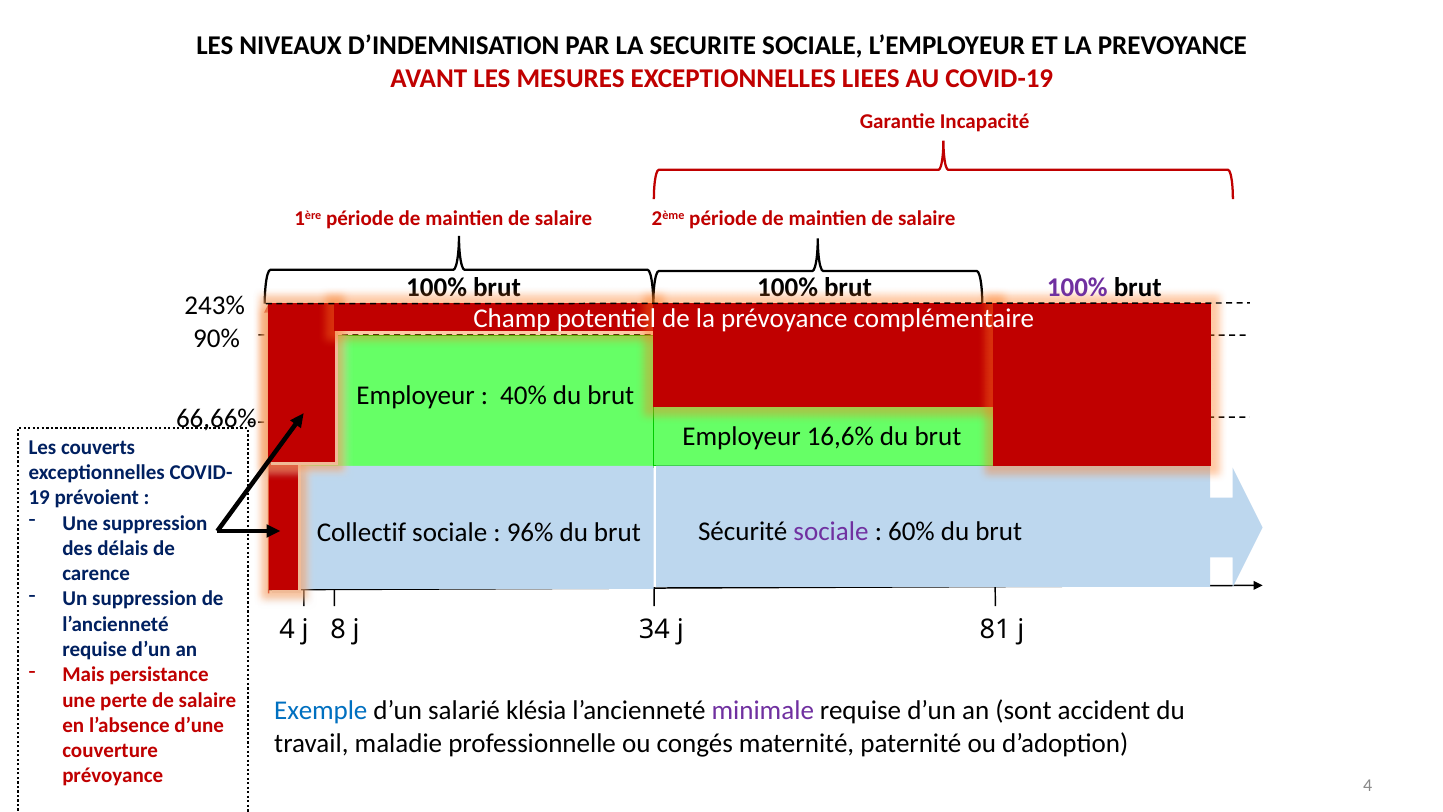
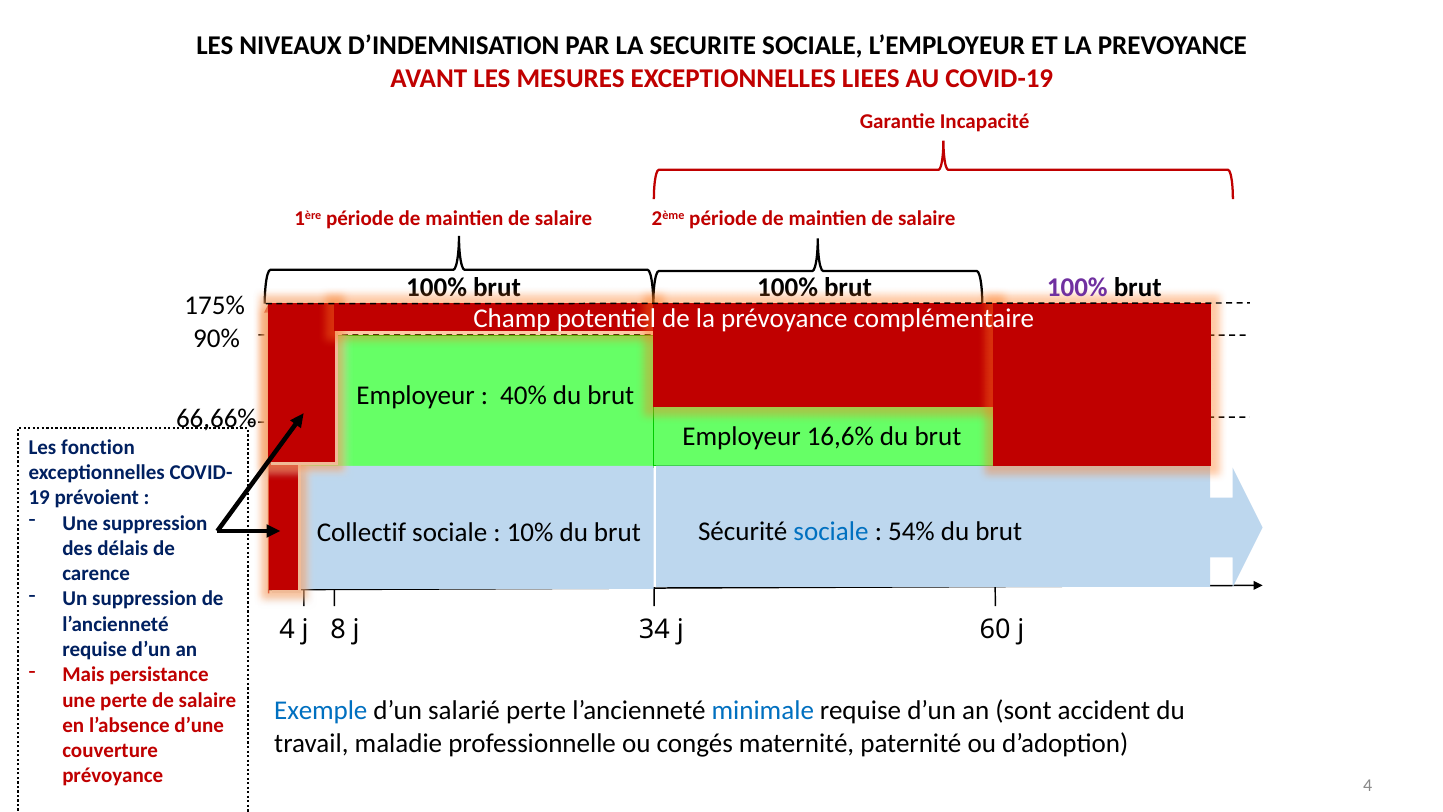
243%: 243% -> 175% (215, 306)
couverts: couverts -> fonction (98, 447)
sociale colour: purple -> blue (831, 531)
60%: 60% -> 54% (911, 531)
96%: 96% -> 10% (530, 533)
81: 81 -> 60 (995, 629)
salarié klésia: klésia -> perte (536, 711)
minimale colour: purple -> blue (763, 711)
